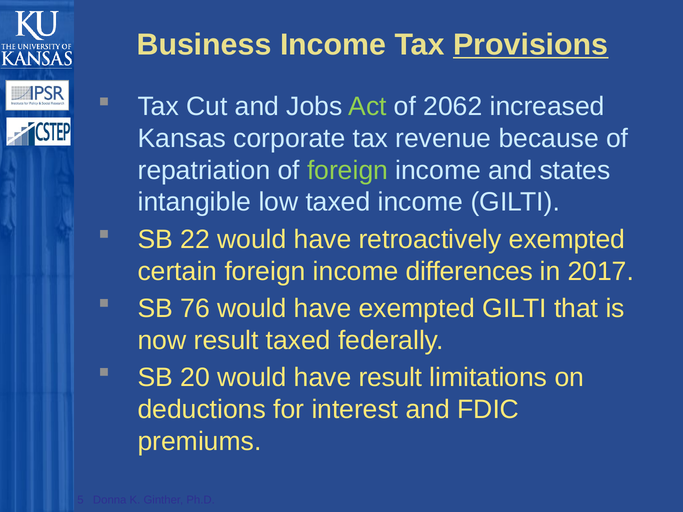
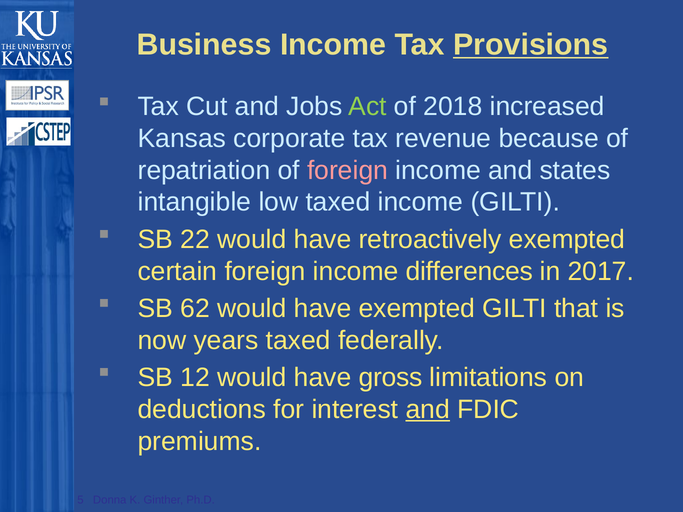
2062: 2062 -> 2018 (453, 107)
foreign colour: light green -> pink (348, 170)
76: 76 -> 62 (195, 309)
now result: result -> years (226, 340)
20: 20 -> 12 (195, 378)
have result: result -> gross (390, 378)
and underline: none -> present (428, 410)
